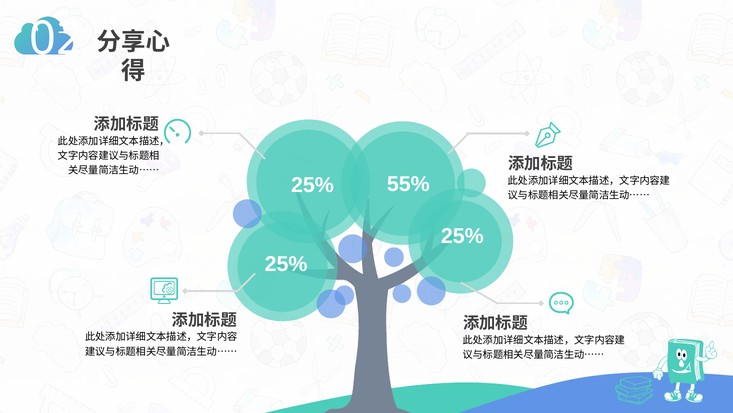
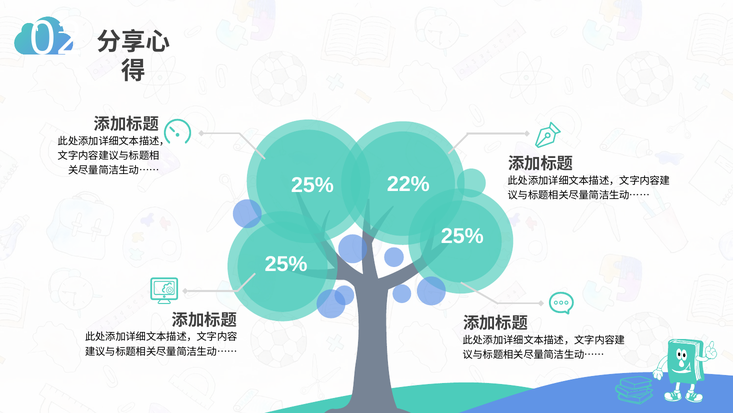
55%: 55% -> 22% (408, 184)
